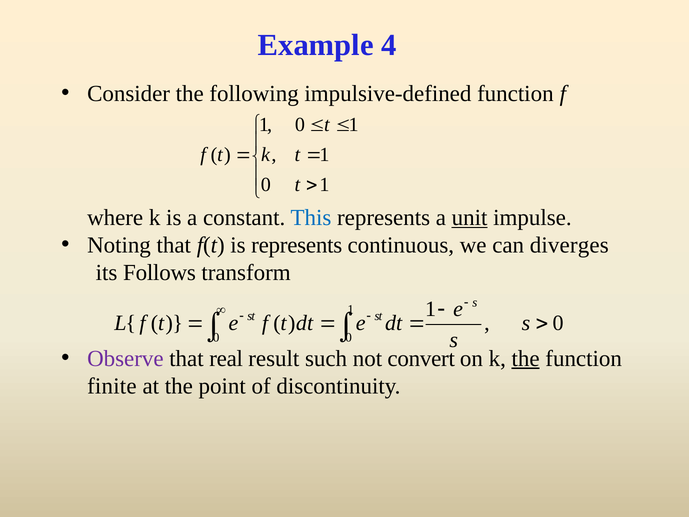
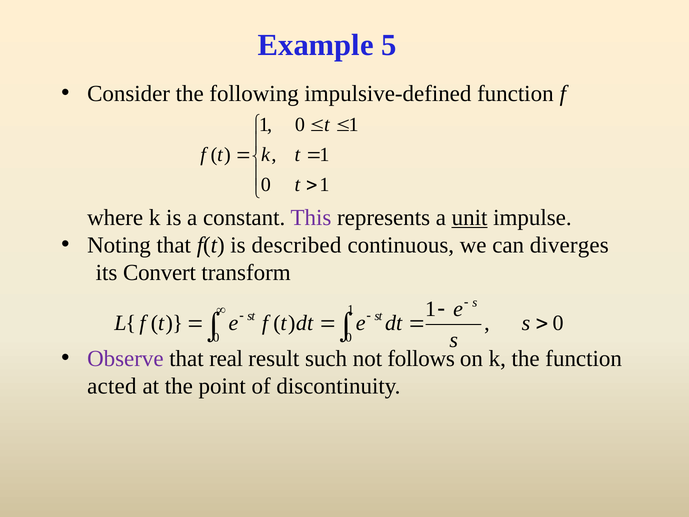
4: 4 -> 5 (389, 45)
This colour: blue -> purple (311, 217)
is represents: represents -> described (296, 245)
Follows: Follows -> Convert (159, 273)
convert: convert -> follows (421, 358)
the underline: present -> none (526, 358)
finite: finite -> acted (112, 386)
